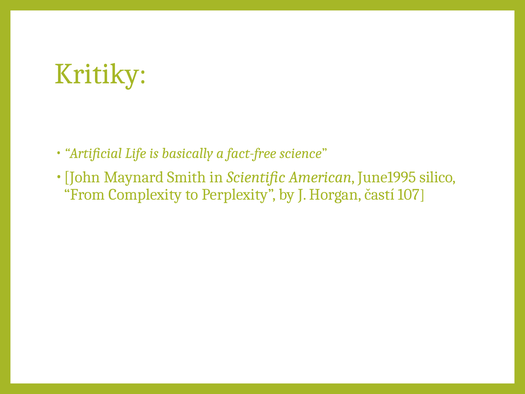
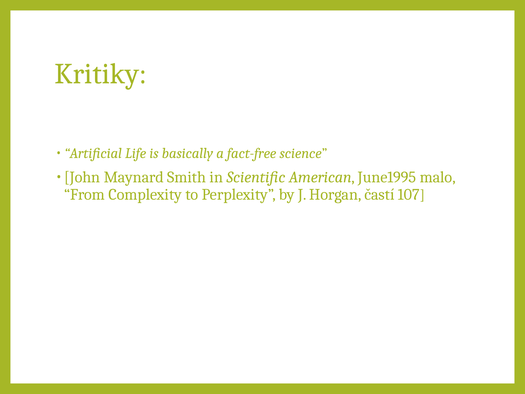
silico: silico -> malo (438, 177)
